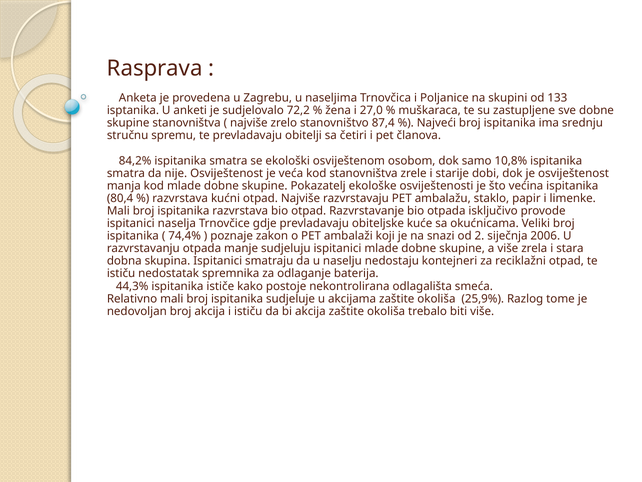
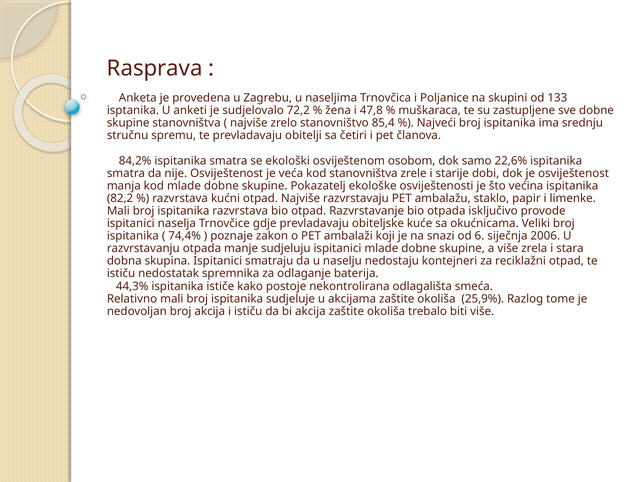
27,0: 27,0 -> 47,8 (371, 110)
87,4: 87,4 -> 85,4 (383, 123)
10,8%: 10,8% -> 22,6% (511, 161)
80,4: 80,4 -> 82,2 (120, 198)
2: 2 -> 6 (479, 236)
